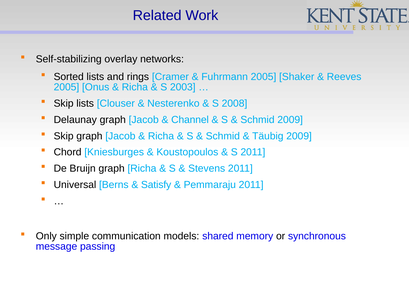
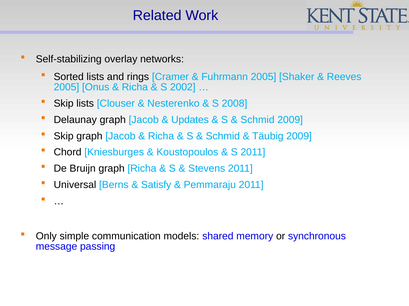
2003: 2003 -> 2002 (183, 87)
Channel: Channel -> Updates (190, 120)
